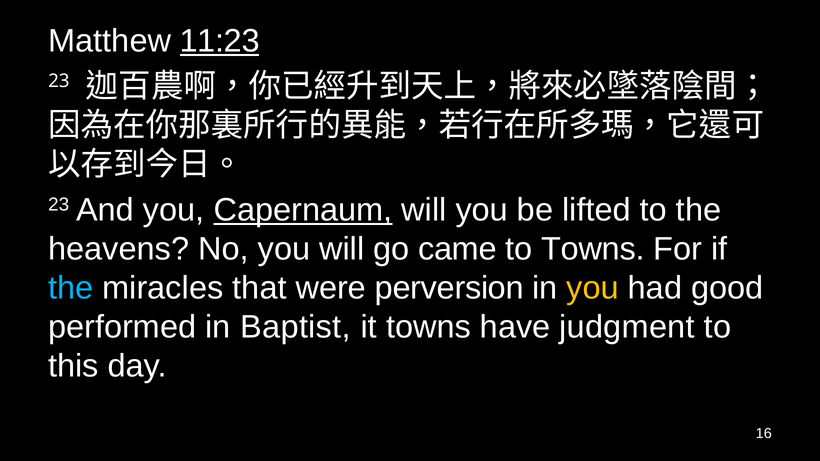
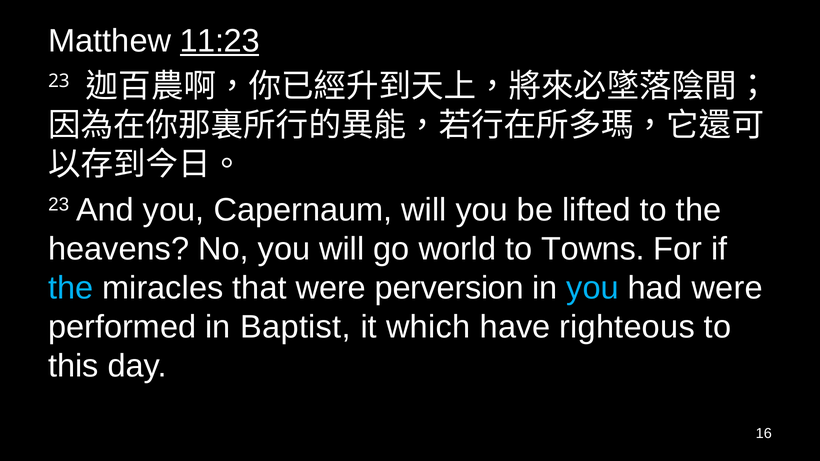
Capernaum underline: present -> none (303, 210)
came: came -> world (457, 249)
you colour: yellow -> light blue (593, 288)
had good: good -> were (727, 288)
it towns: towns -> which (428, 327)
judgment: judgment -> righteous (627, 327)
